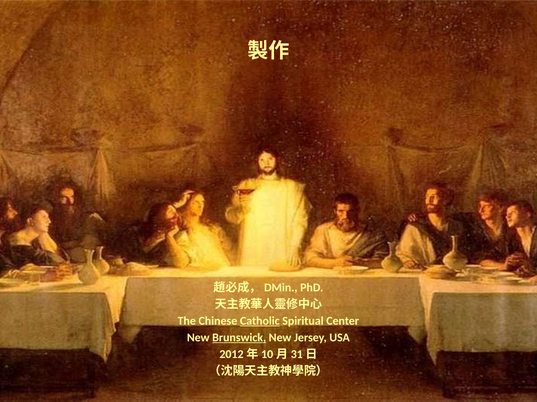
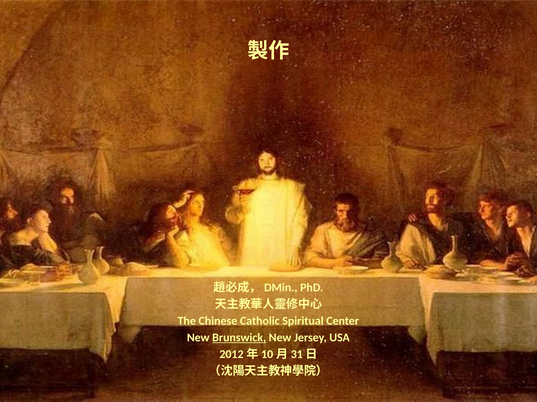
Catholic underline: present -> none (260, 321)
